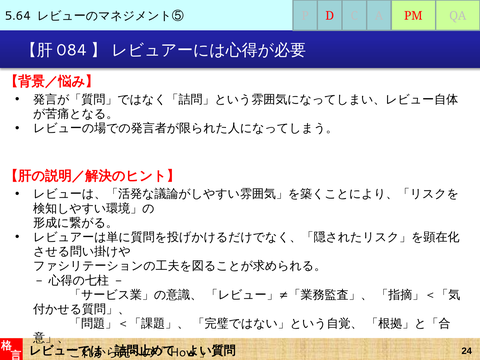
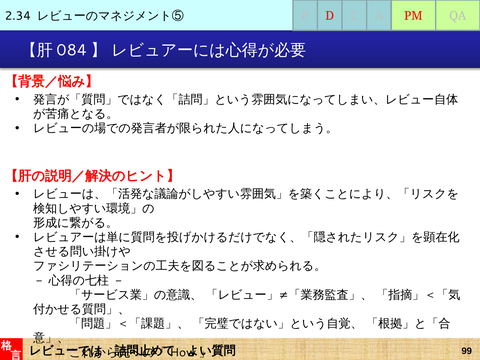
5.64: 5.64 -> 2.34 (18, 16)
24: 24 -> 99 (467, 351)
